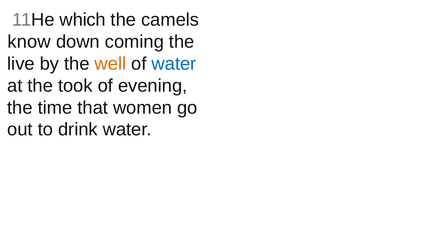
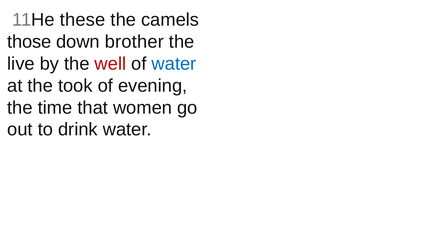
which: which -> these (83, 20)
know: know -> those (29, 42)
coming: coming -> brother (134, 42)
well colour: orange -> red (110, 64)
